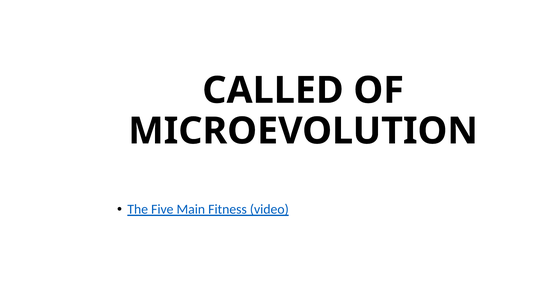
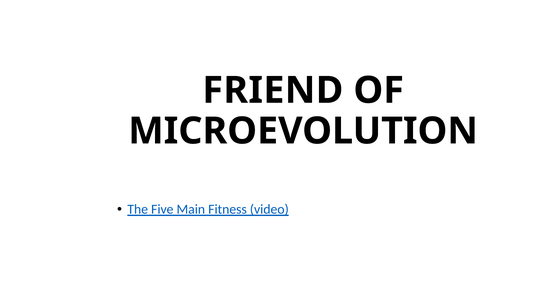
CALLED: CALLED -> FRIEND (273, 90)
